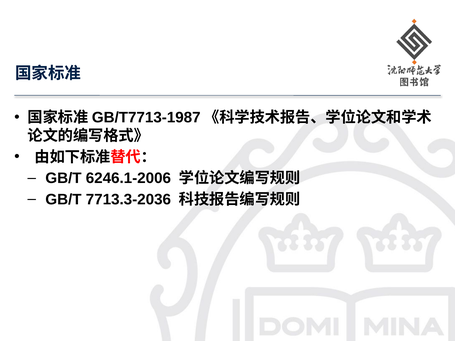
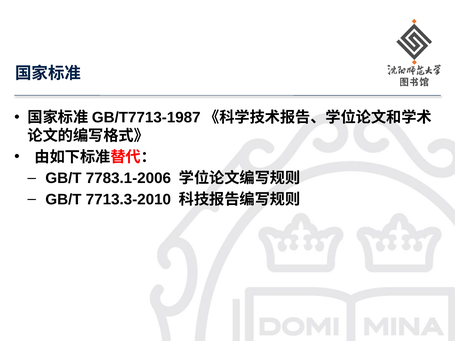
6246.1-2006: 6246.1-2006 -> 7783.1-2006 (128, 178)
7713.3-2036: 7713.3-2036 -> 7713.3-2010 (128, 200)
